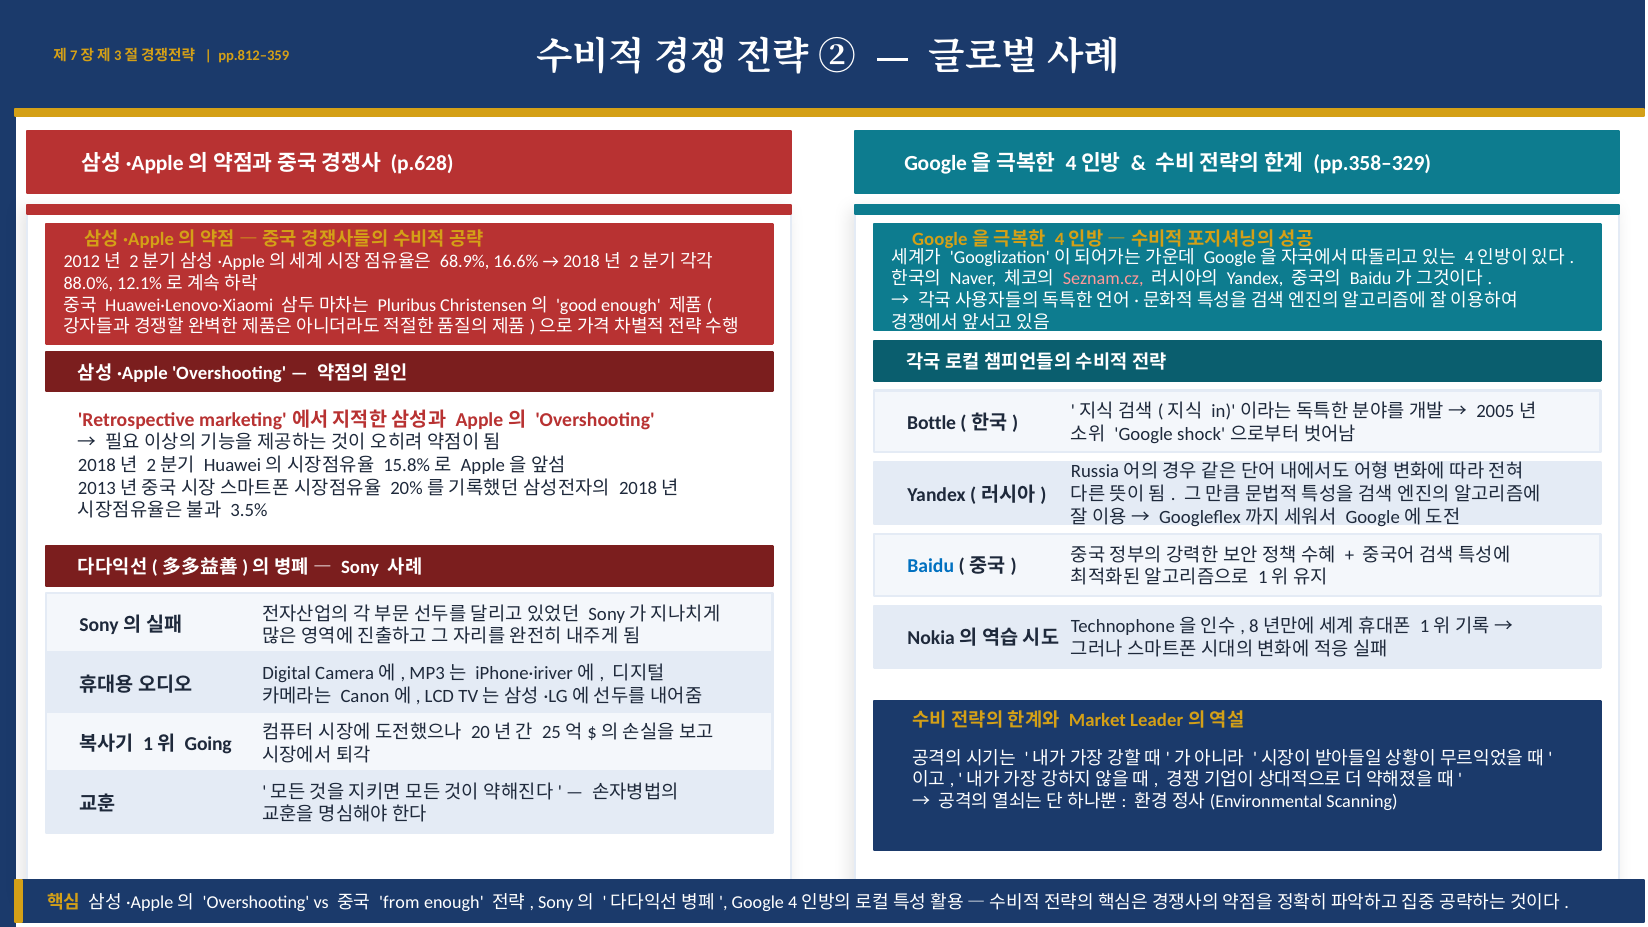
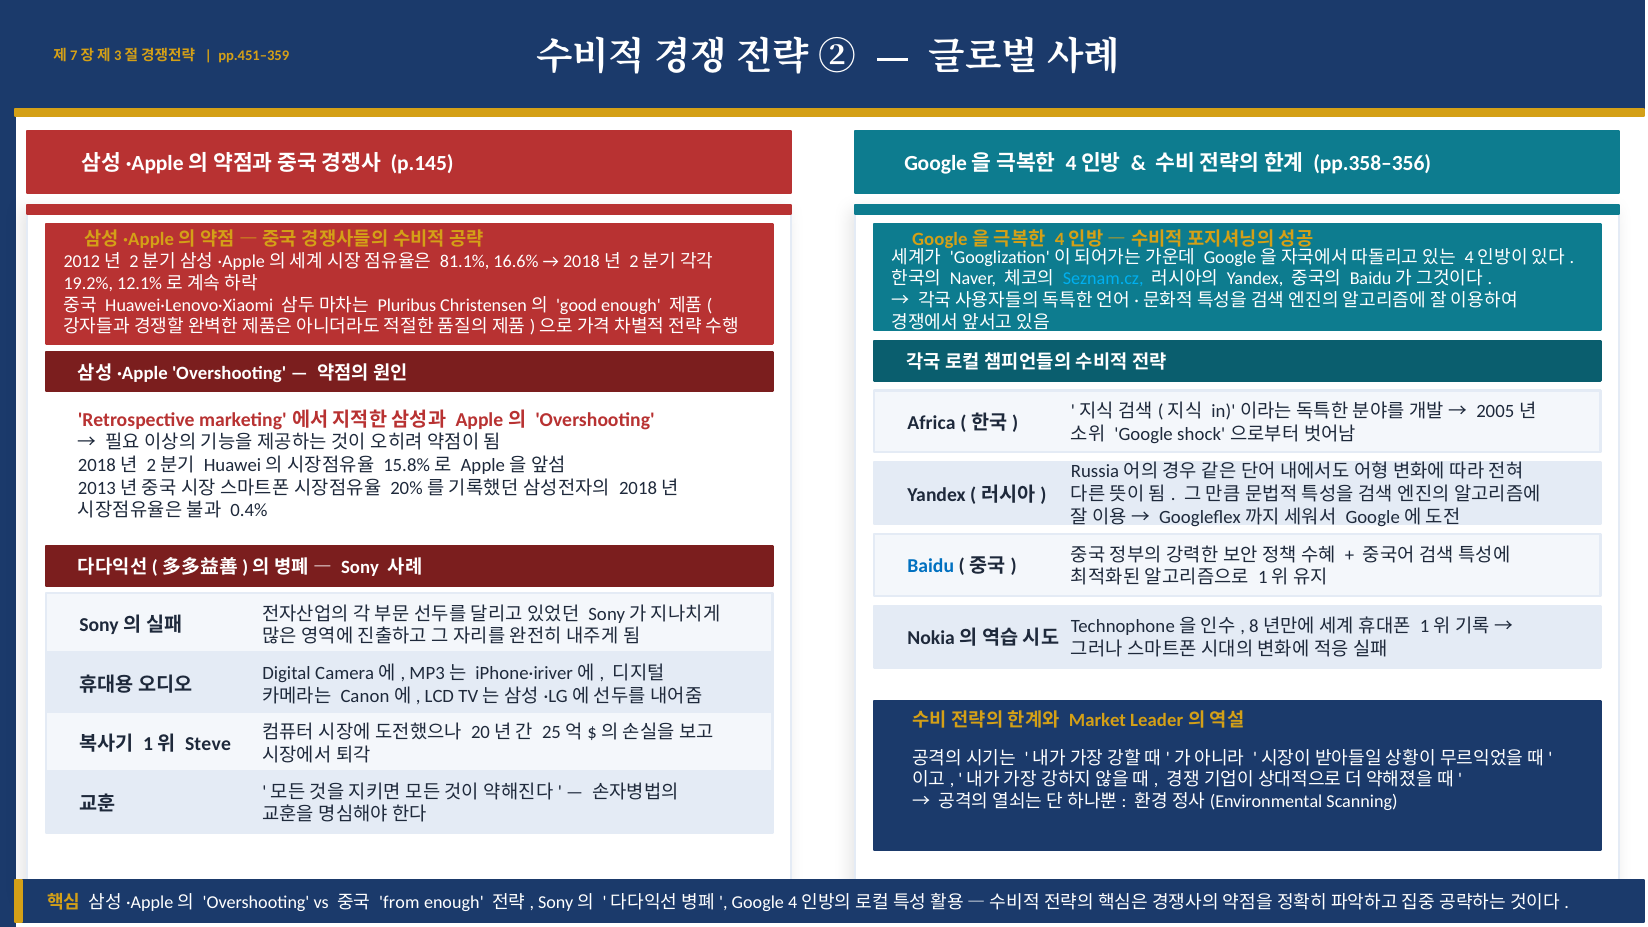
pp.812–359: pp.812–359 -> pp.451–359 (254, 55)
p.628: p.628 -> p.145 (422, 163)
pp.358–329: pp.358–329 -> pp.358–356 (1372, 163)
68.9%: 68.9% -> 81.1% (465, 262)
Seznam.cz colour: pink -> light blue (1103, 279)
88.0%: 88.0% -> 19.2% (88, 283)
Bottle: Bottle -> Africa (932, 423)
3.5%: 3.5% -> 0.4% (249, 511)
Going: Going -> Steve (208, 744)
